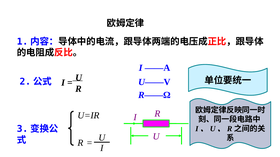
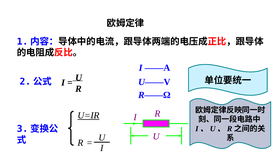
U=IR underline: none -> present (88, 116)
